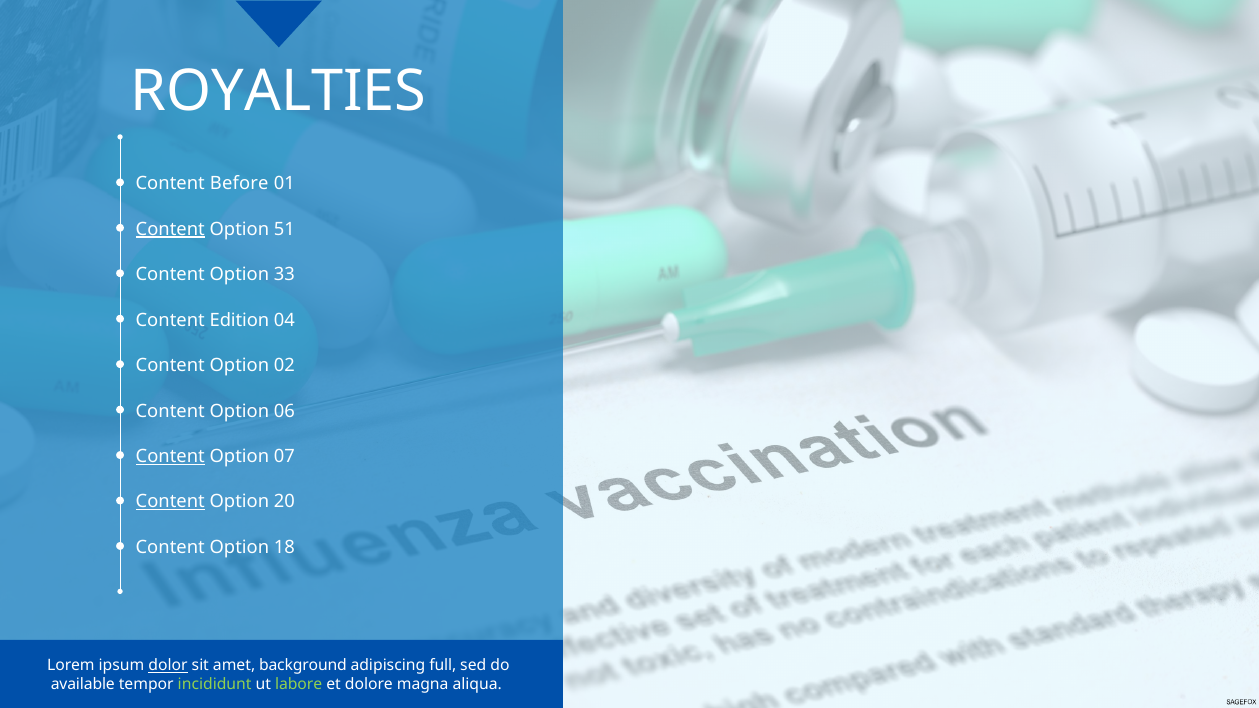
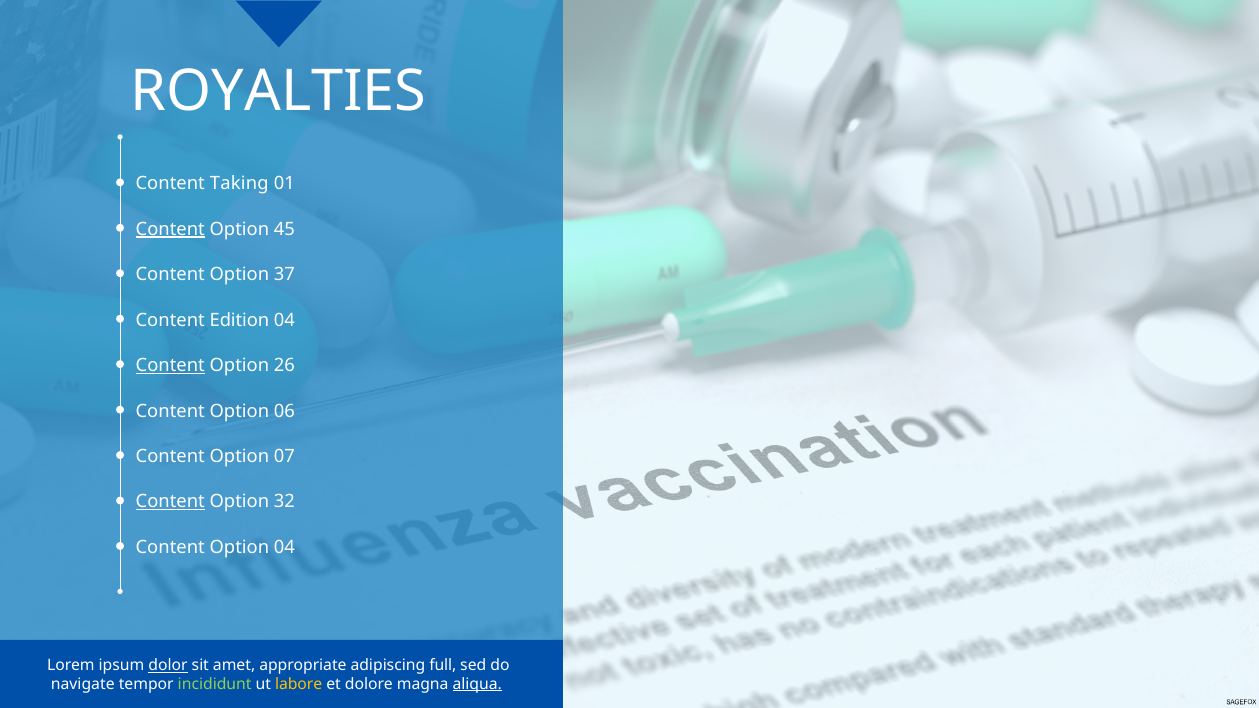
Before: Before -> Taking (239, 183)
51: 51 -> 45 (284, 229)
33: 33 -> 37 (284, 274)
Content underline: none -> present (170, 366)
02: 02 -> 26 (284, 366)
Content underline: present -> none (170, 456)
20: 20 -> 32 (284, 502)
Option 18: 18 -> 04 (284, 547)
background: background -> appropriate (303, 665)
available: available -> navigate (83, 684)
labore colour: light green -> yellow (299, 684)
aliqua underline: none -> present (477, 684)
